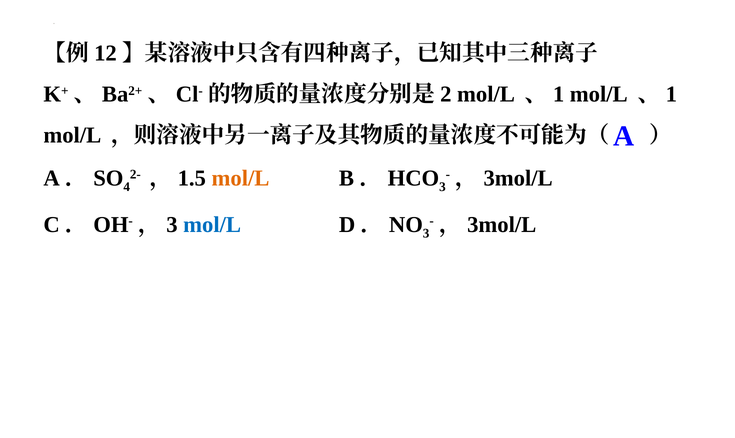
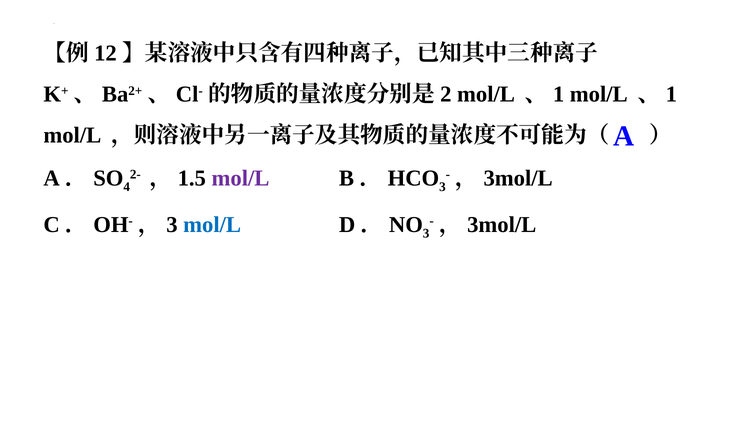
mol/L colour: orange -> purple (240, 178)
